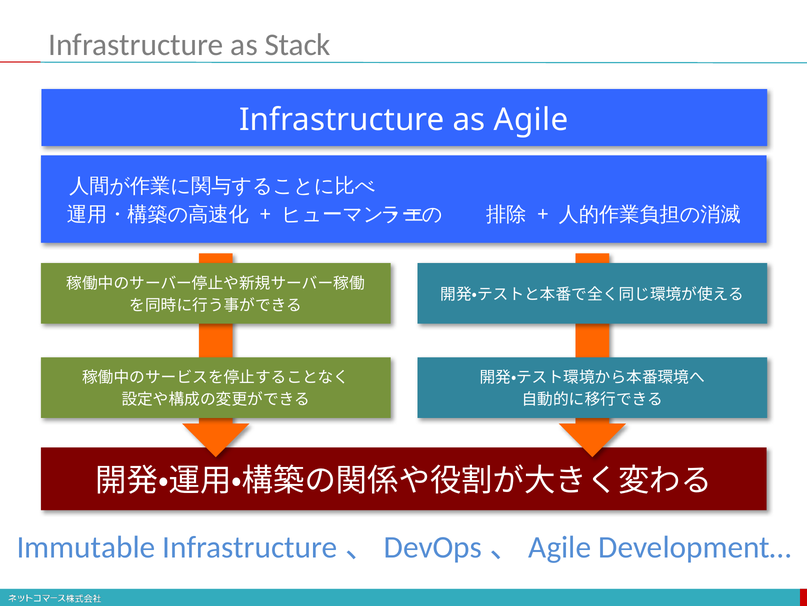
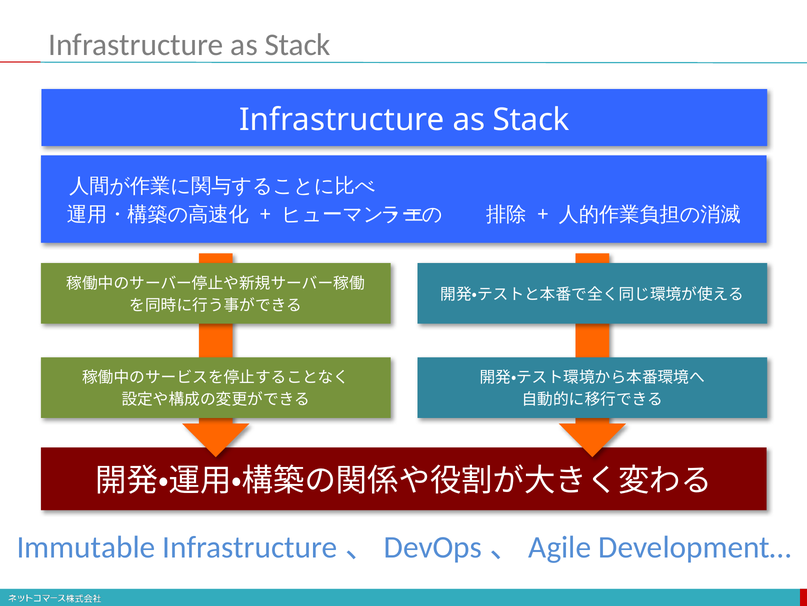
Agile: Agile -> Stack (531, 120)
